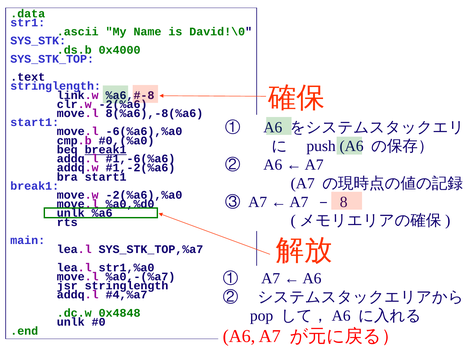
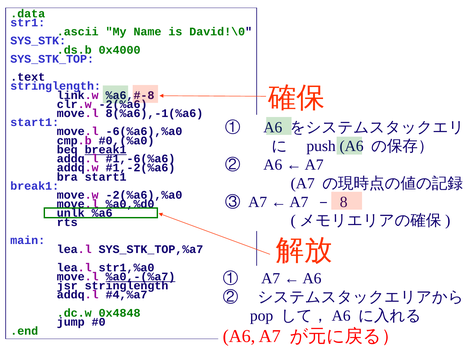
8(%a6),-8(%a6: 8(%a6),-8(%a6 -> 8(%a6),-1(%a6 (154, 113)
%a0,-(%a7 underline: none -> present (140, 276)
unlk: unlk -> jump (71, 322)
